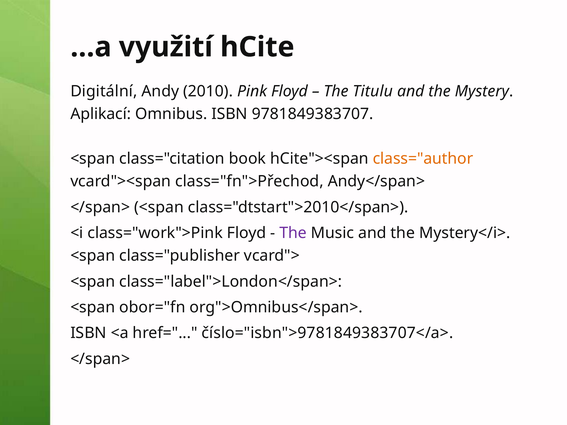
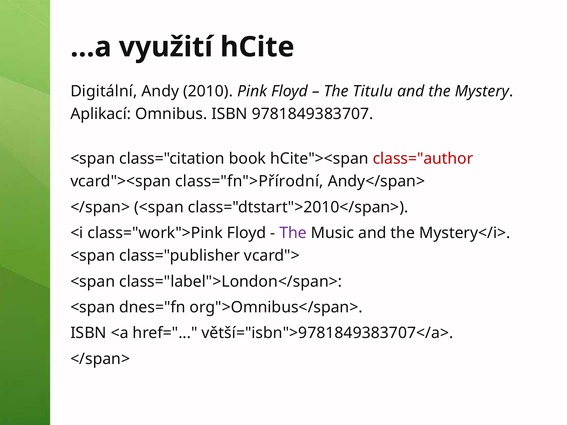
class="author colour: orange -> red (423, 159)
class="fn">Přechod: class="fn">Přechod -> class="fn">Přírodní (249, 181)
obor="fn: obor="fn -> dnes="fn (152, 307)
číslo="isbn">9781849383707</a>: číslo="isbn">9781849383707</a> -> větší="isbn">9781849383707</a> (327, 333)
